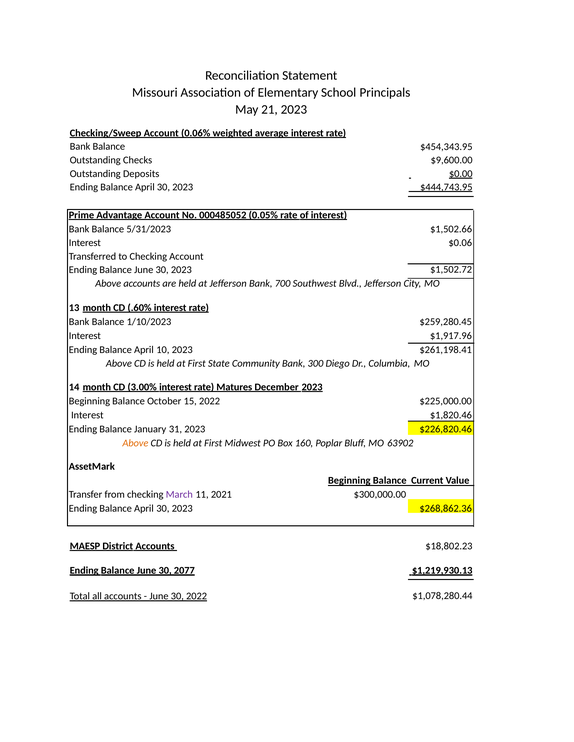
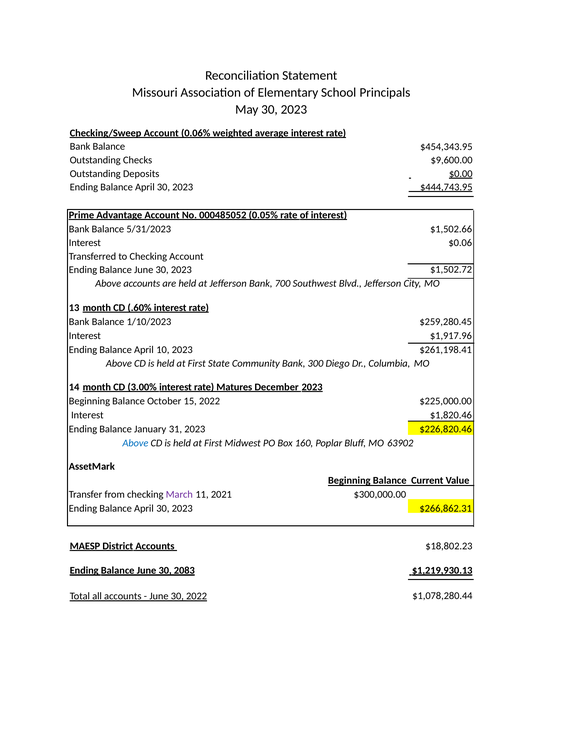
May 21: 21 -> 30 (269, 110)
Above colour: orange -> blue (135, 443)
$268,862.36: $268,862.36 -> $266,862.31 (446, 509)
2077: 2077 -> 2083 (184, 571)
